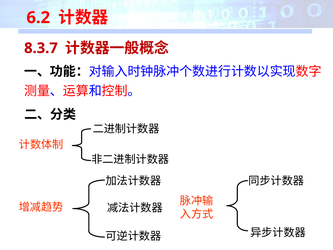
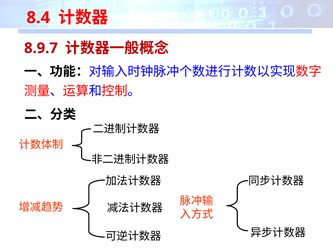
6.2: 6.2 -> 8.4 (38, 18)
8.3.7: 8.3.7 -> 8.9.7 (41, 48)
